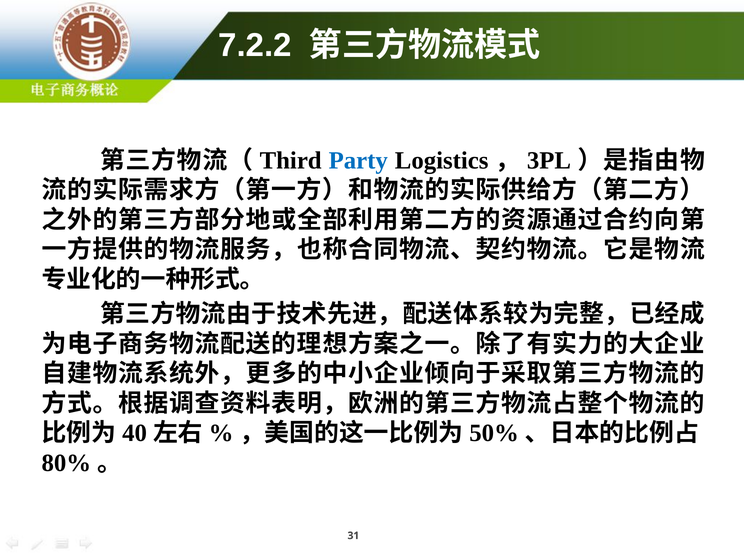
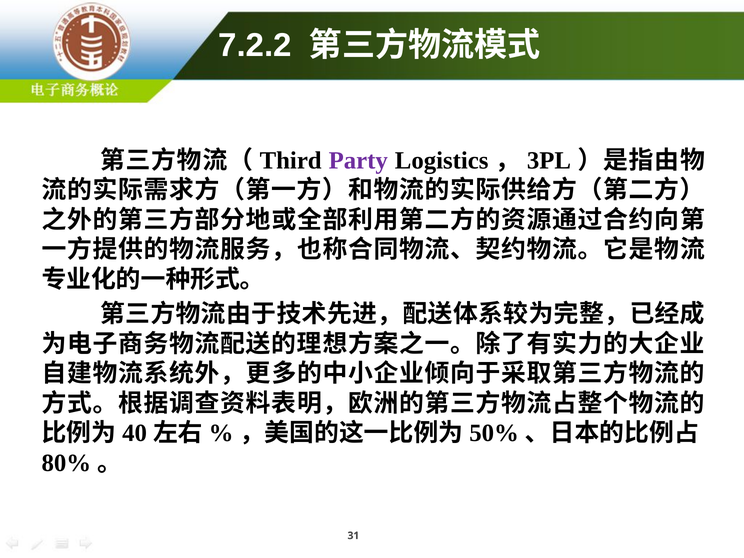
Party colour: blue -> purple (358, 160)
